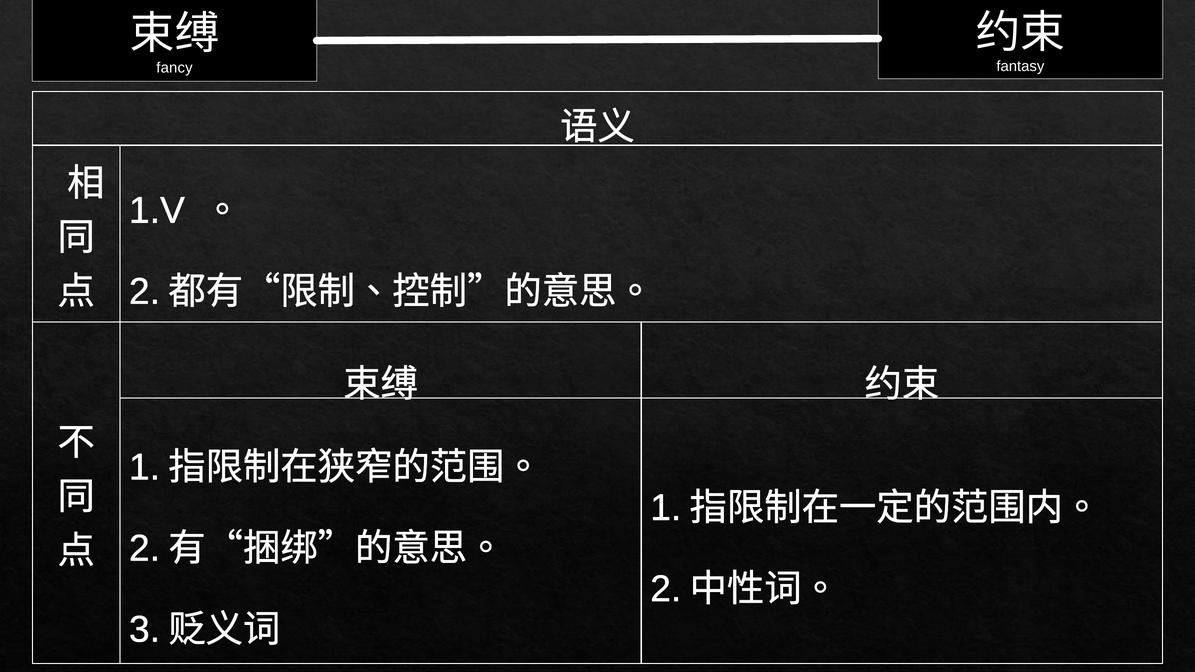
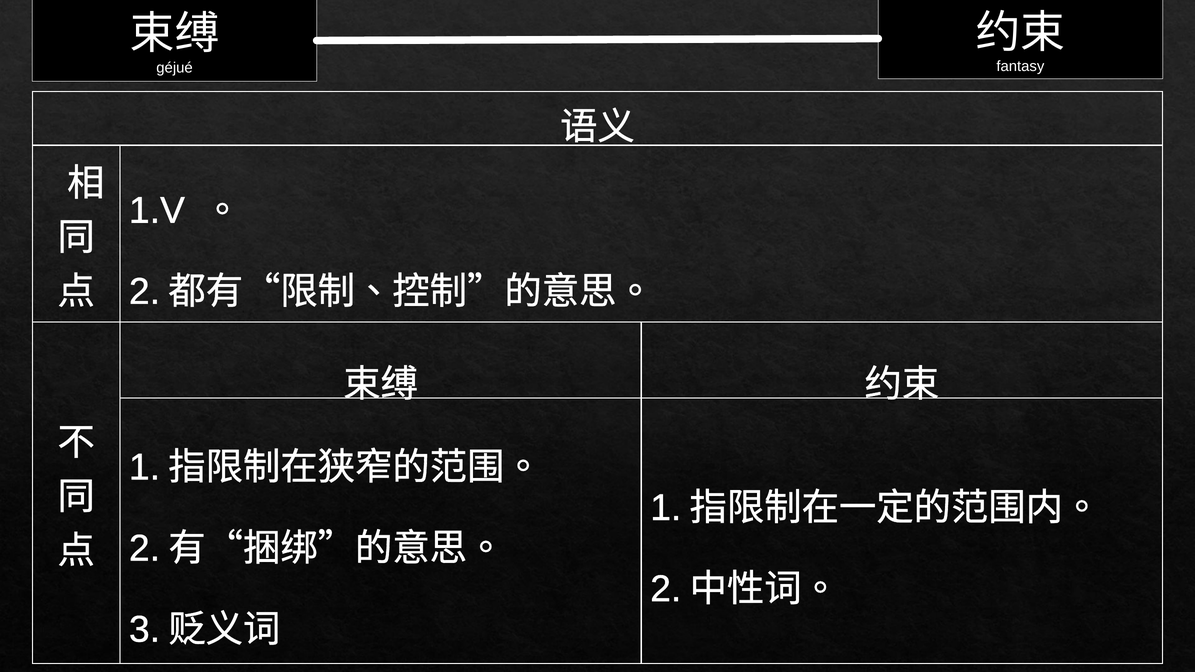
fancy: fancy -> géjué (175, 68)
